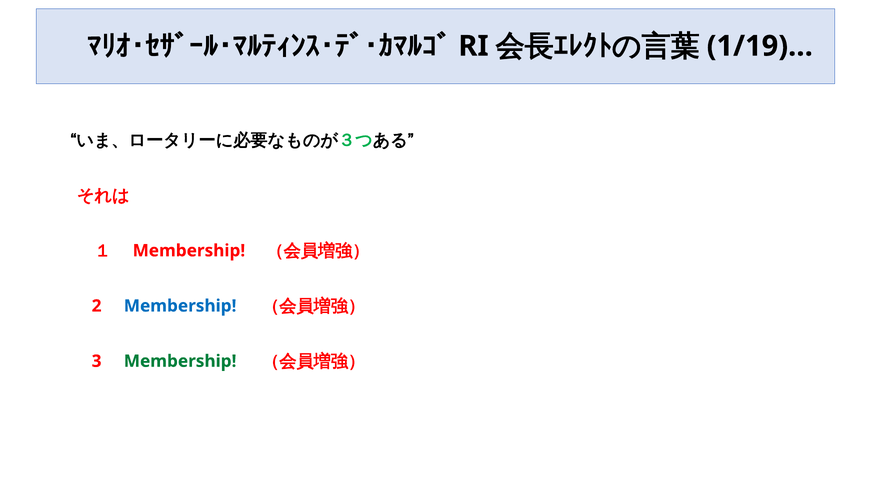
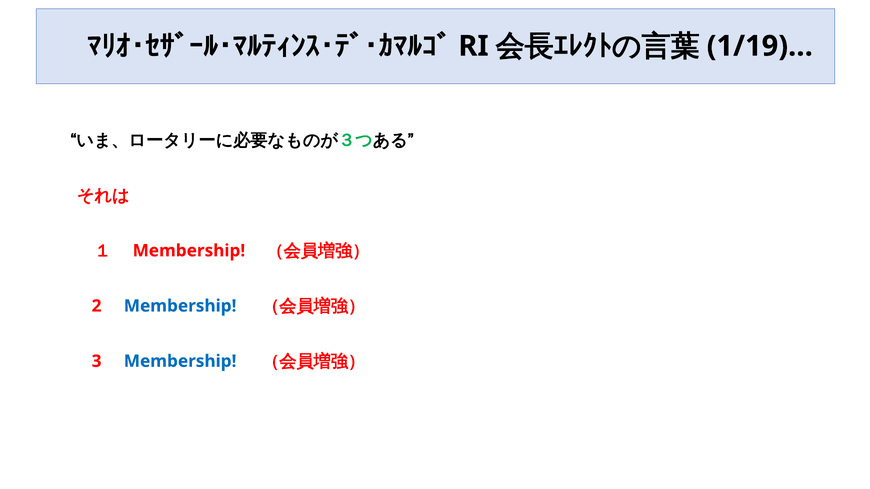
Membership colour: green -> blue (180, 361)
